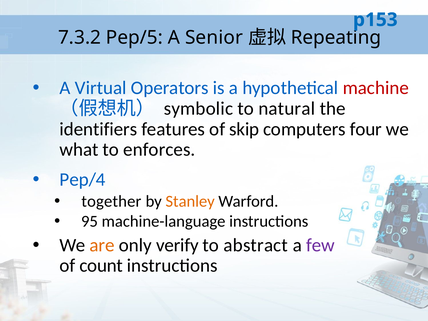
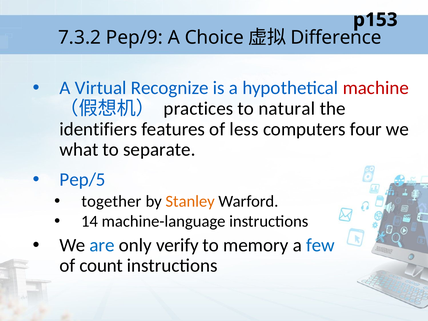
p153 colour: blue -> black (375, 20)
Pep/5: Pep/5 -> Pep/9 (134, 38)
Senior: Senior -> Choice (214, 38)
Repeating: Repeating -> Difference (336, 38)
Operators: Operators -> Recognize (170, 88)
symbolic: symbolic -> practices (198, 109)
skip: skip -> less (244, 129)
enforces: enforces -> separate (159, 150)
Pep/4: Pep/4 -> Pep/5 (83, 180)
95: 95 -> 14 (89, 221)
are colour: orange -> blue (102, 245)
abstract: abstract -> memory (256, 245)
few colour: purple -> blue (320, 245)
